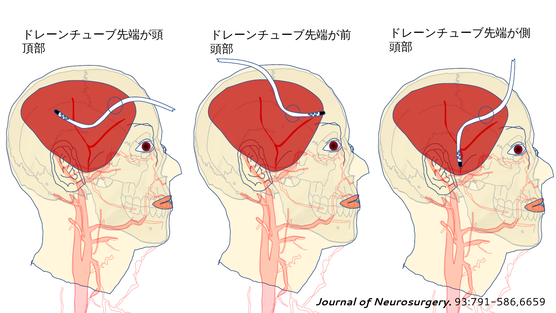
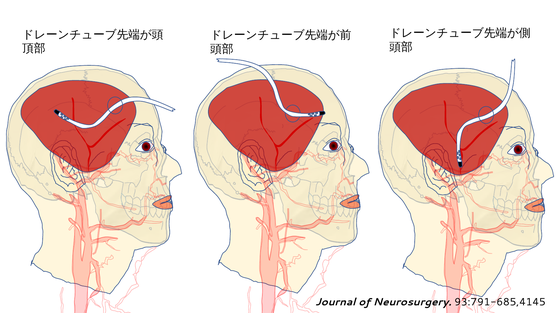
93:791-586,6659: 93:791-586,6659 -> 93:791-685,4145 (500, 302)
